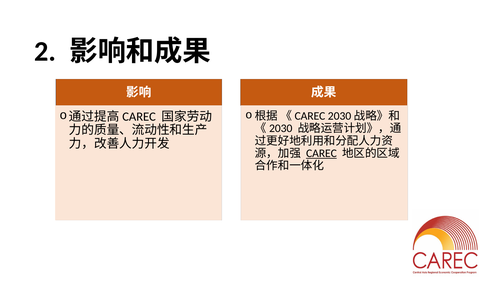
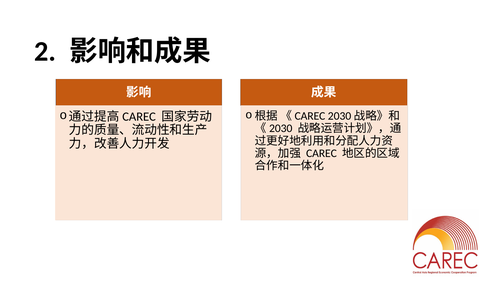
CAREC underline: present -> none (321, 153)
